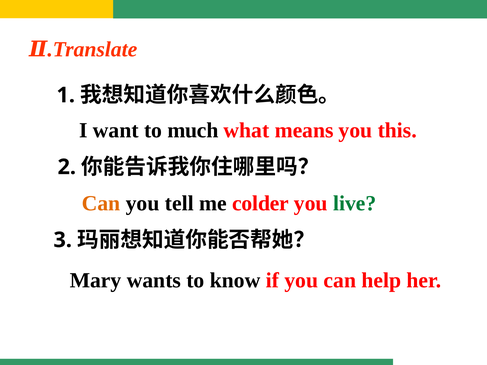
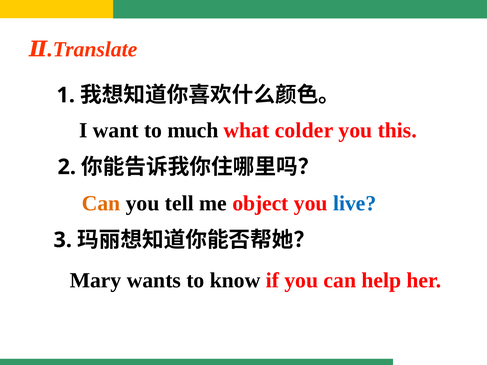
means: means -> colder (304, 131)
colder: colder -> object (260, 204)
live colour: green -> blue (355, 204)
